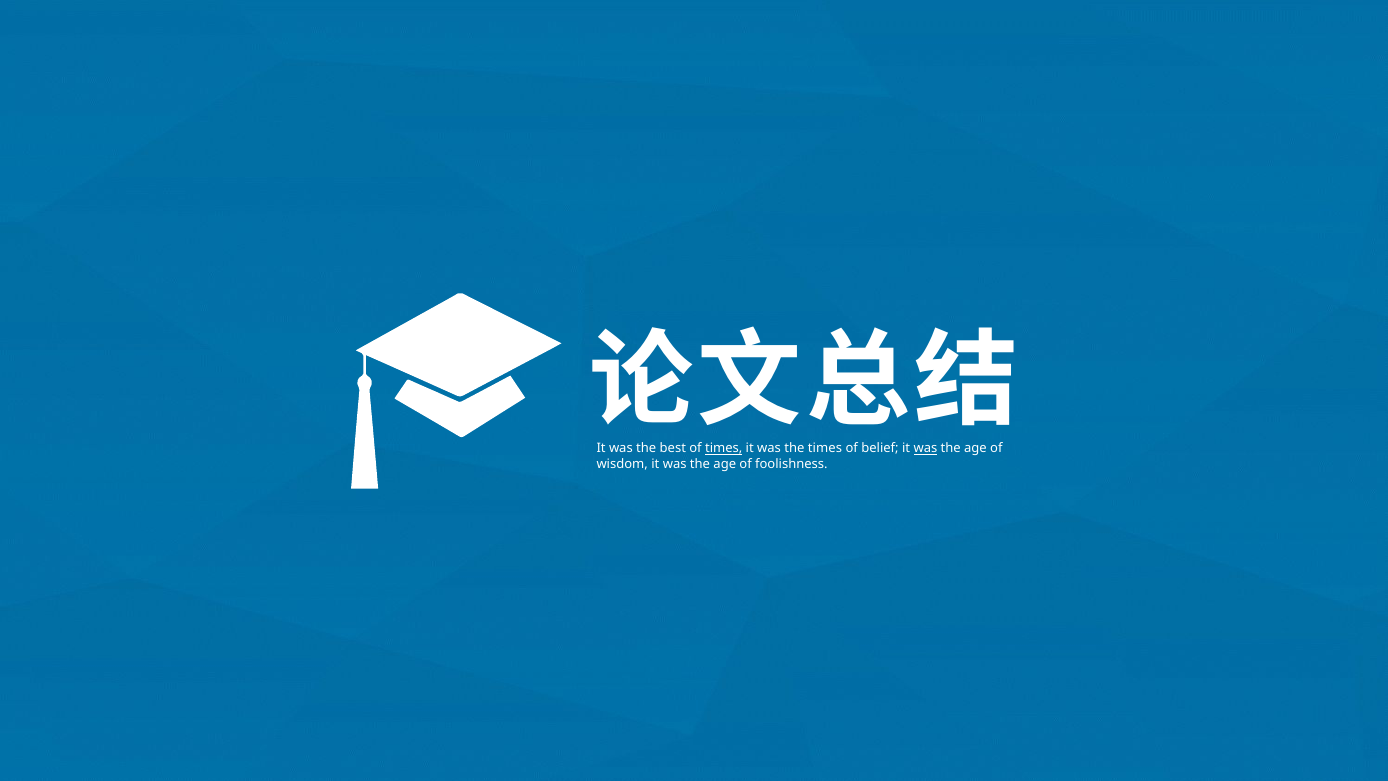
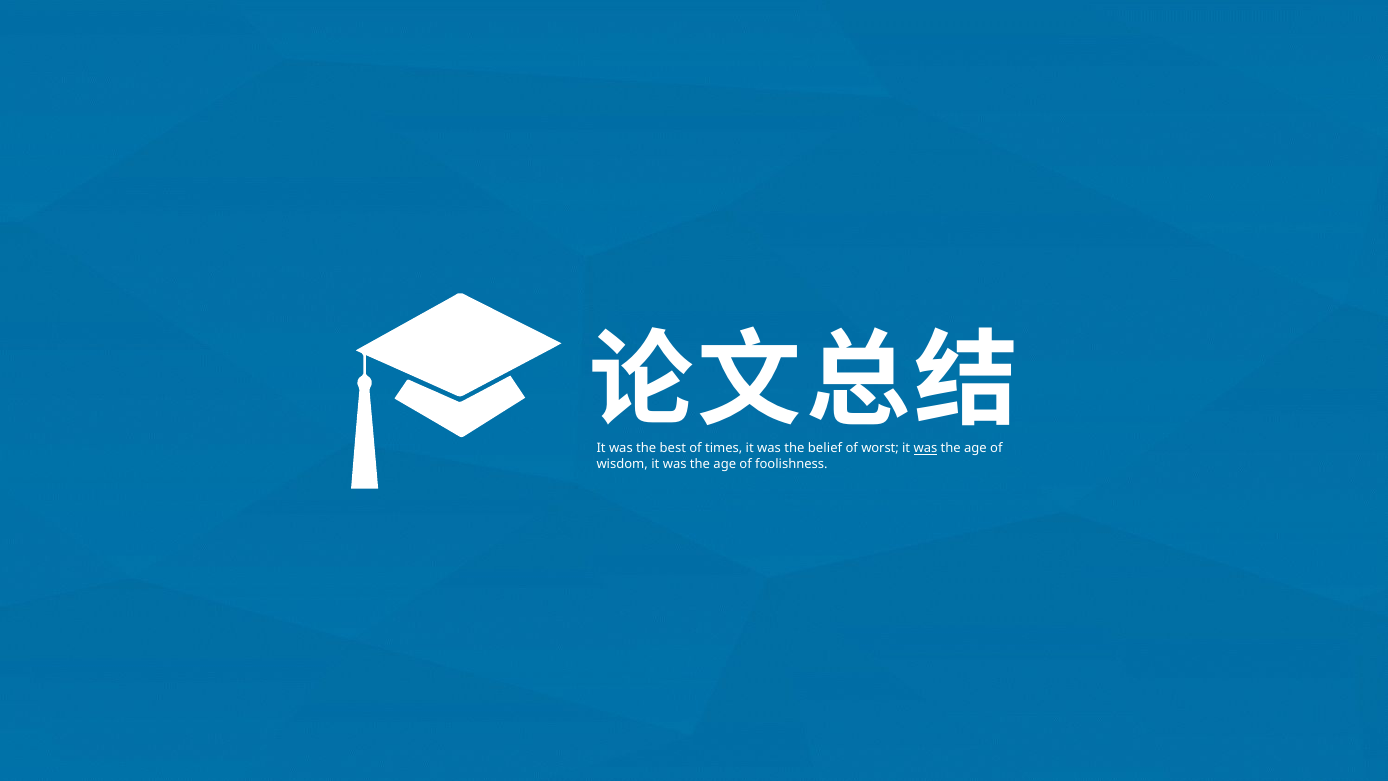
times underline: present -> none (724, 448)
the times: times -> belief (825, 448)
belief: belief -> worst (880, 448)
